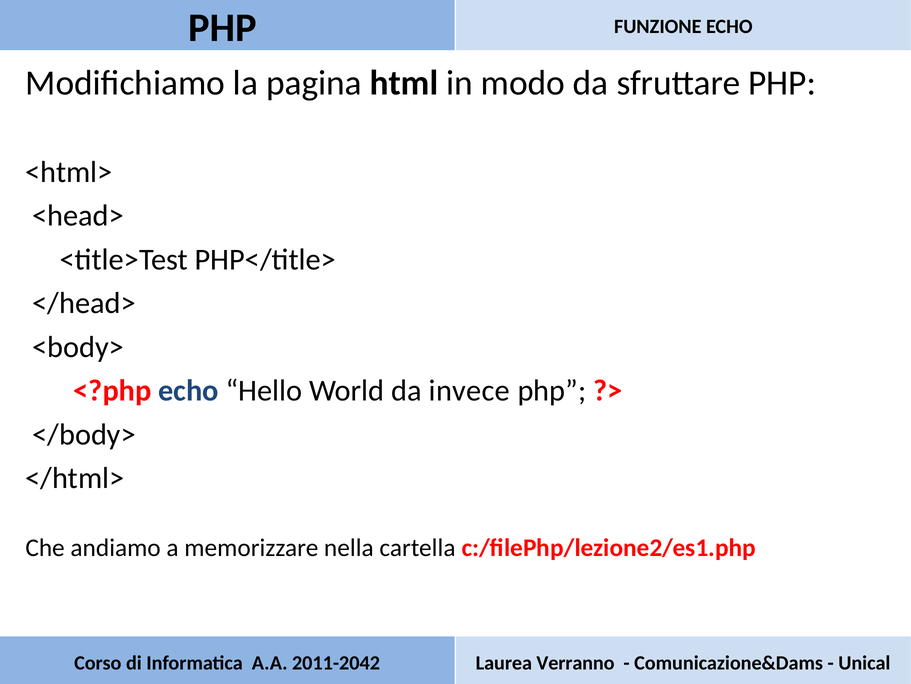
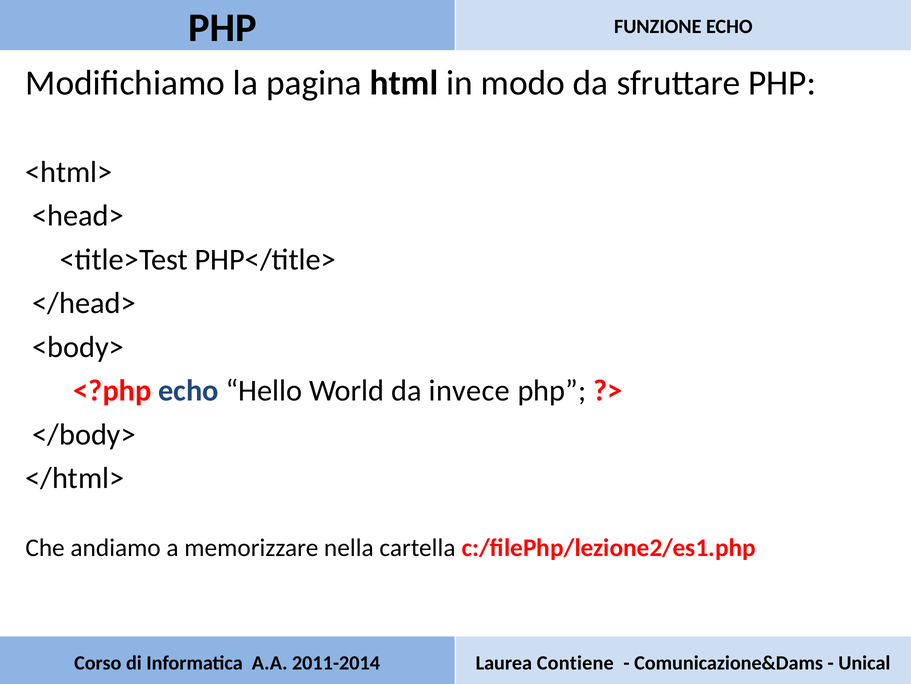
2011-2042: 2011-2042 -> 2011-2014 (336, 662)
Verranno: Verranno -> Contiene (575, 662)
